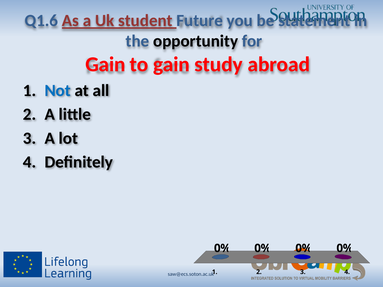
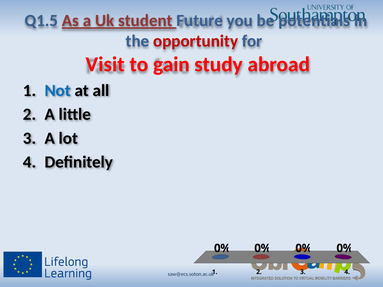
Q1.6: Q1.6 -> Q1.5 (41, 21)
statement: statement -> potentials (314, 21)
opportunity colour: black -> red (196, 41)
Gain: Gain -> Visit (105, 64)
